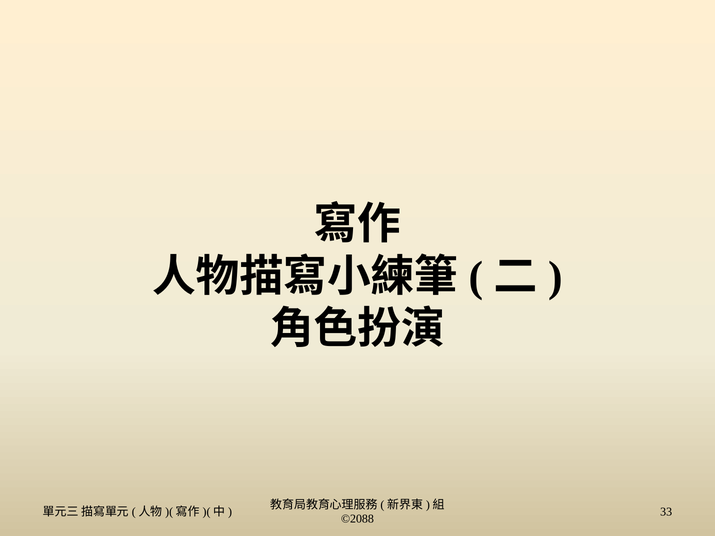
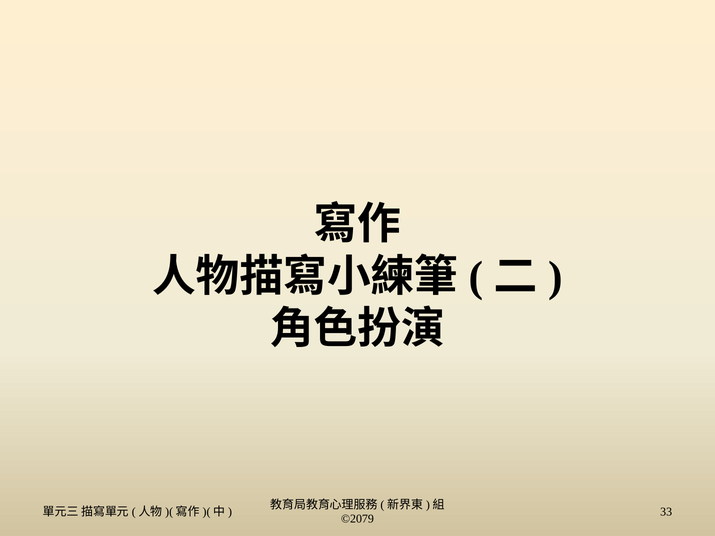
©2088: ©2088 -> ©2079 (357, 519)
